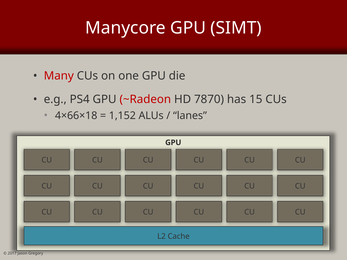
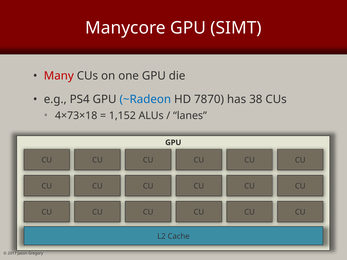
~Radeon colour: red -> blue (145, 100)
15: 15 -> 38 (256, 100)
4×66×18: 4×66×18 -> 4×73×18 (76, 116)
